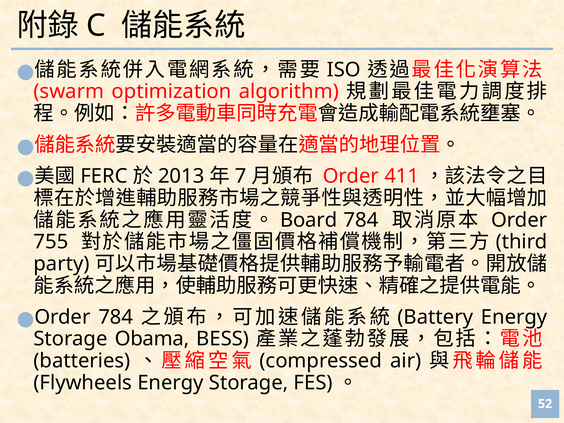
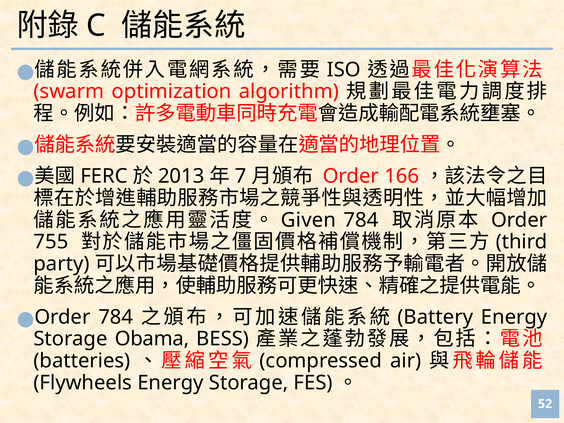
411: 411 -> 166 (402, 176)
Board: Board -> Given (309, 220)
